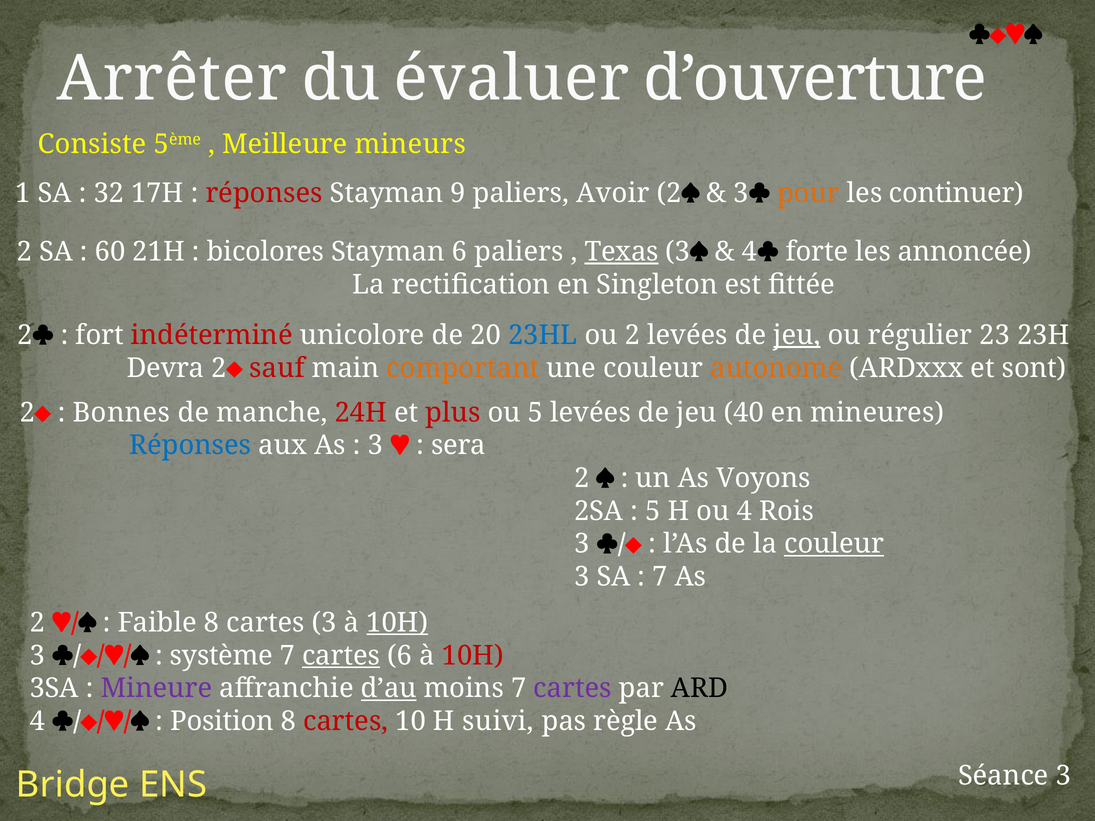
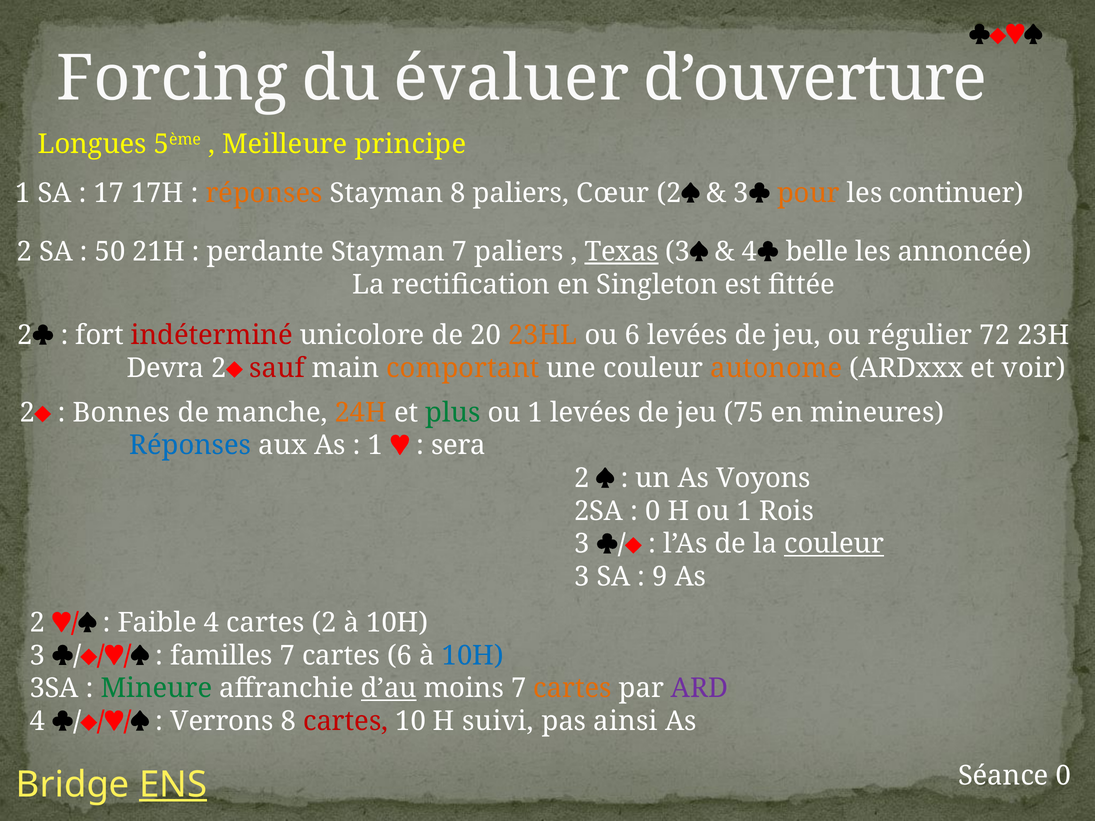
Arrêter: Arrêter -> Forcing (172, 79)
Consiste: Consiste -> Longues (92, 144)
mineurs: mineurs -> principe (410, 144)
32: 32 -> 17 (109, 193)
réponses colour: red -> orange (264, 193)
Stayman 9: 9 -> 8 (458, 193)
Avoir: Avoir -> Cœur (613, 193)
60: 60 -> 50 (110, 252)
bicolores: bicolores -> perdante (265, 252)
Stayman 6: 6 -> 7 (459, 252)
forte: forte -> belle (817, 252)
23HL colour: blue -> orange (543, 335)
ou 2: 2 -> 6 (632, 335)
jeu underline: present -> none (797, 335)
23: 23 -> 72 (995, 335)
sont: sont -> voir (1034, 368)
24H colour: red -> orange (361, 413)
plus colour: red -> green (453, 413)
5: 5 -> 1 (535, 413)
40: 40 -> 75 (744, 413)
3: 3 -> 1 (375, 446)
5: 5 -> 0 (653, 511)
H ou 4: 4 -> 1 (744, 511)
7: 7 -> 9 (660, 577)
Faible 8: 8 -> 4 (212, 623)
cartes 3: 3 -> 2 (324, 623)
10H underline: present -> none (397, 623)
système: système -> familles (221, 656)
cartes underline: present -> none (341, 656)
10H colour: red -> blue (473, 656)
Mineure colour: purple -> green (156, 689)
cartes colour: purple -> orange (572, 689)
ARD colour: black -> purple (700, 689)
Position: Position -> Verrons (222, 721)
règle: règle -> ainsi (625, 721)
ENS underline: none -> present (173, 785)
Séance 3: 3 -> 0 (1063, 776)
